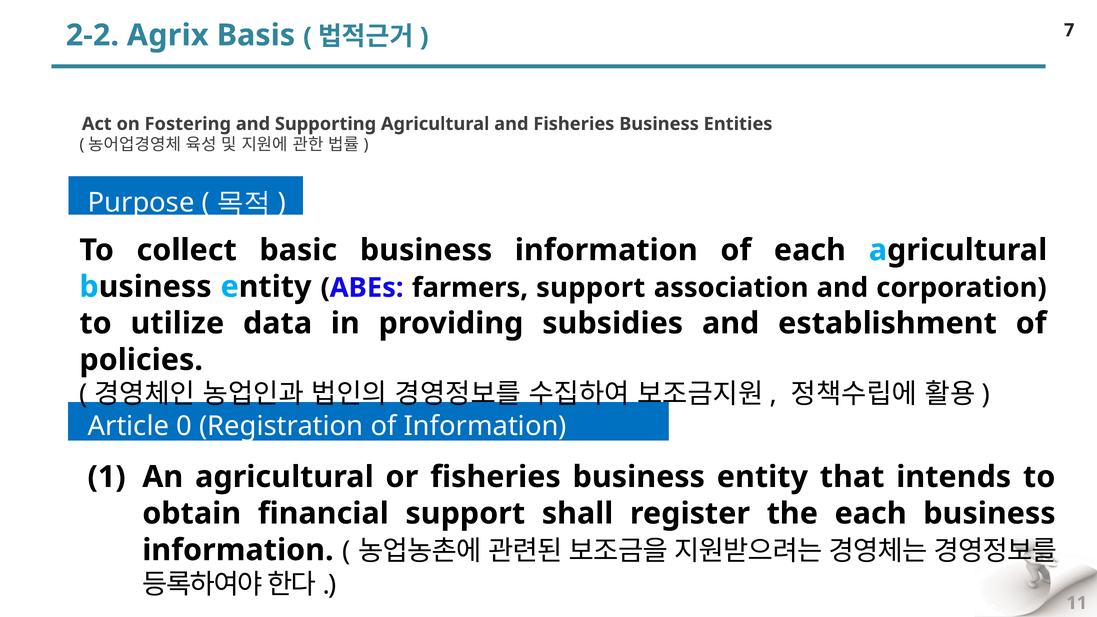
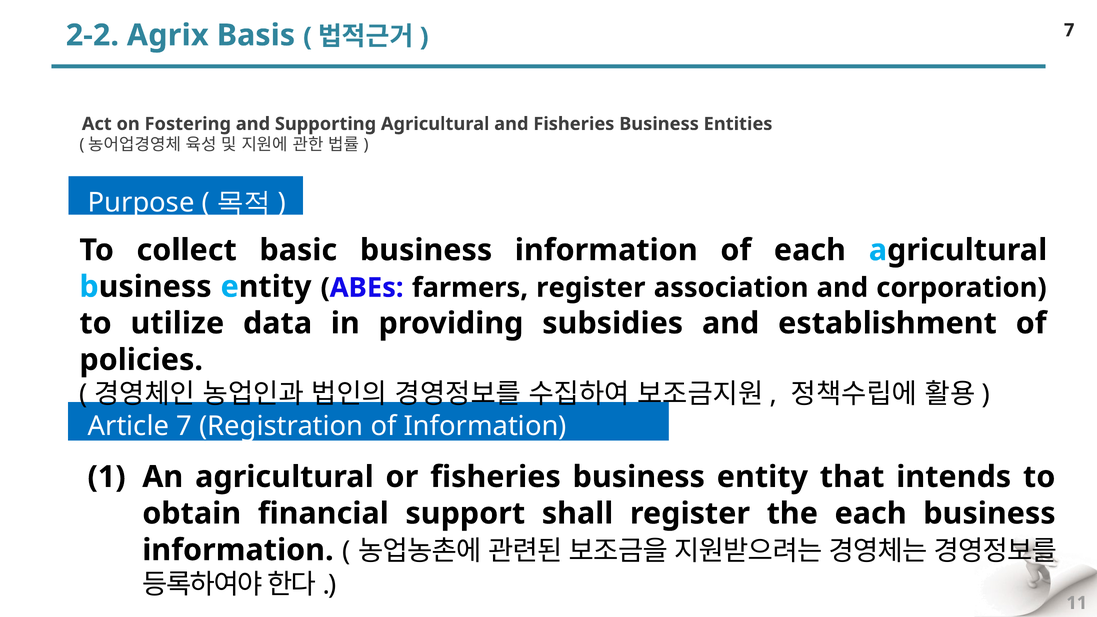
farmers support: support -> register (591, 288)
Article 0: 0 -> 7 (184, 426)
